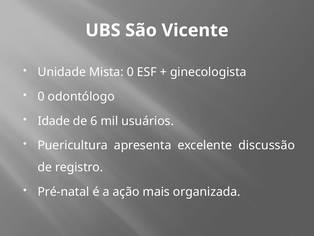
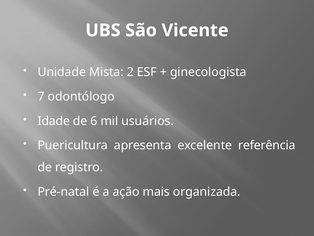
Mista 0: 0 -> 2 (130, 72)
0: 0 -> 7 (41, 96)
discussão: discussão -> referência (267, 145)
